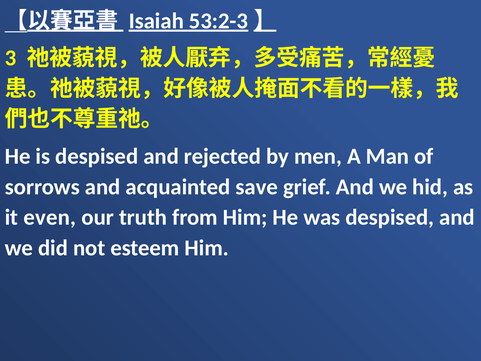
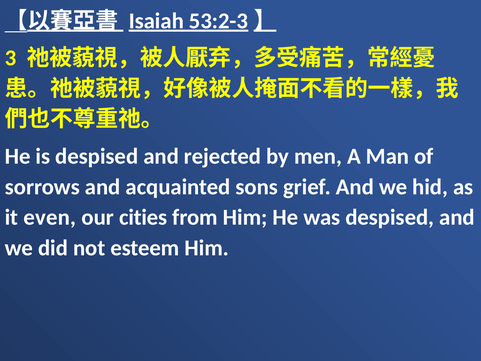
save: save -> sons (257, 187)
truth: truth -> cities (143, 217)
